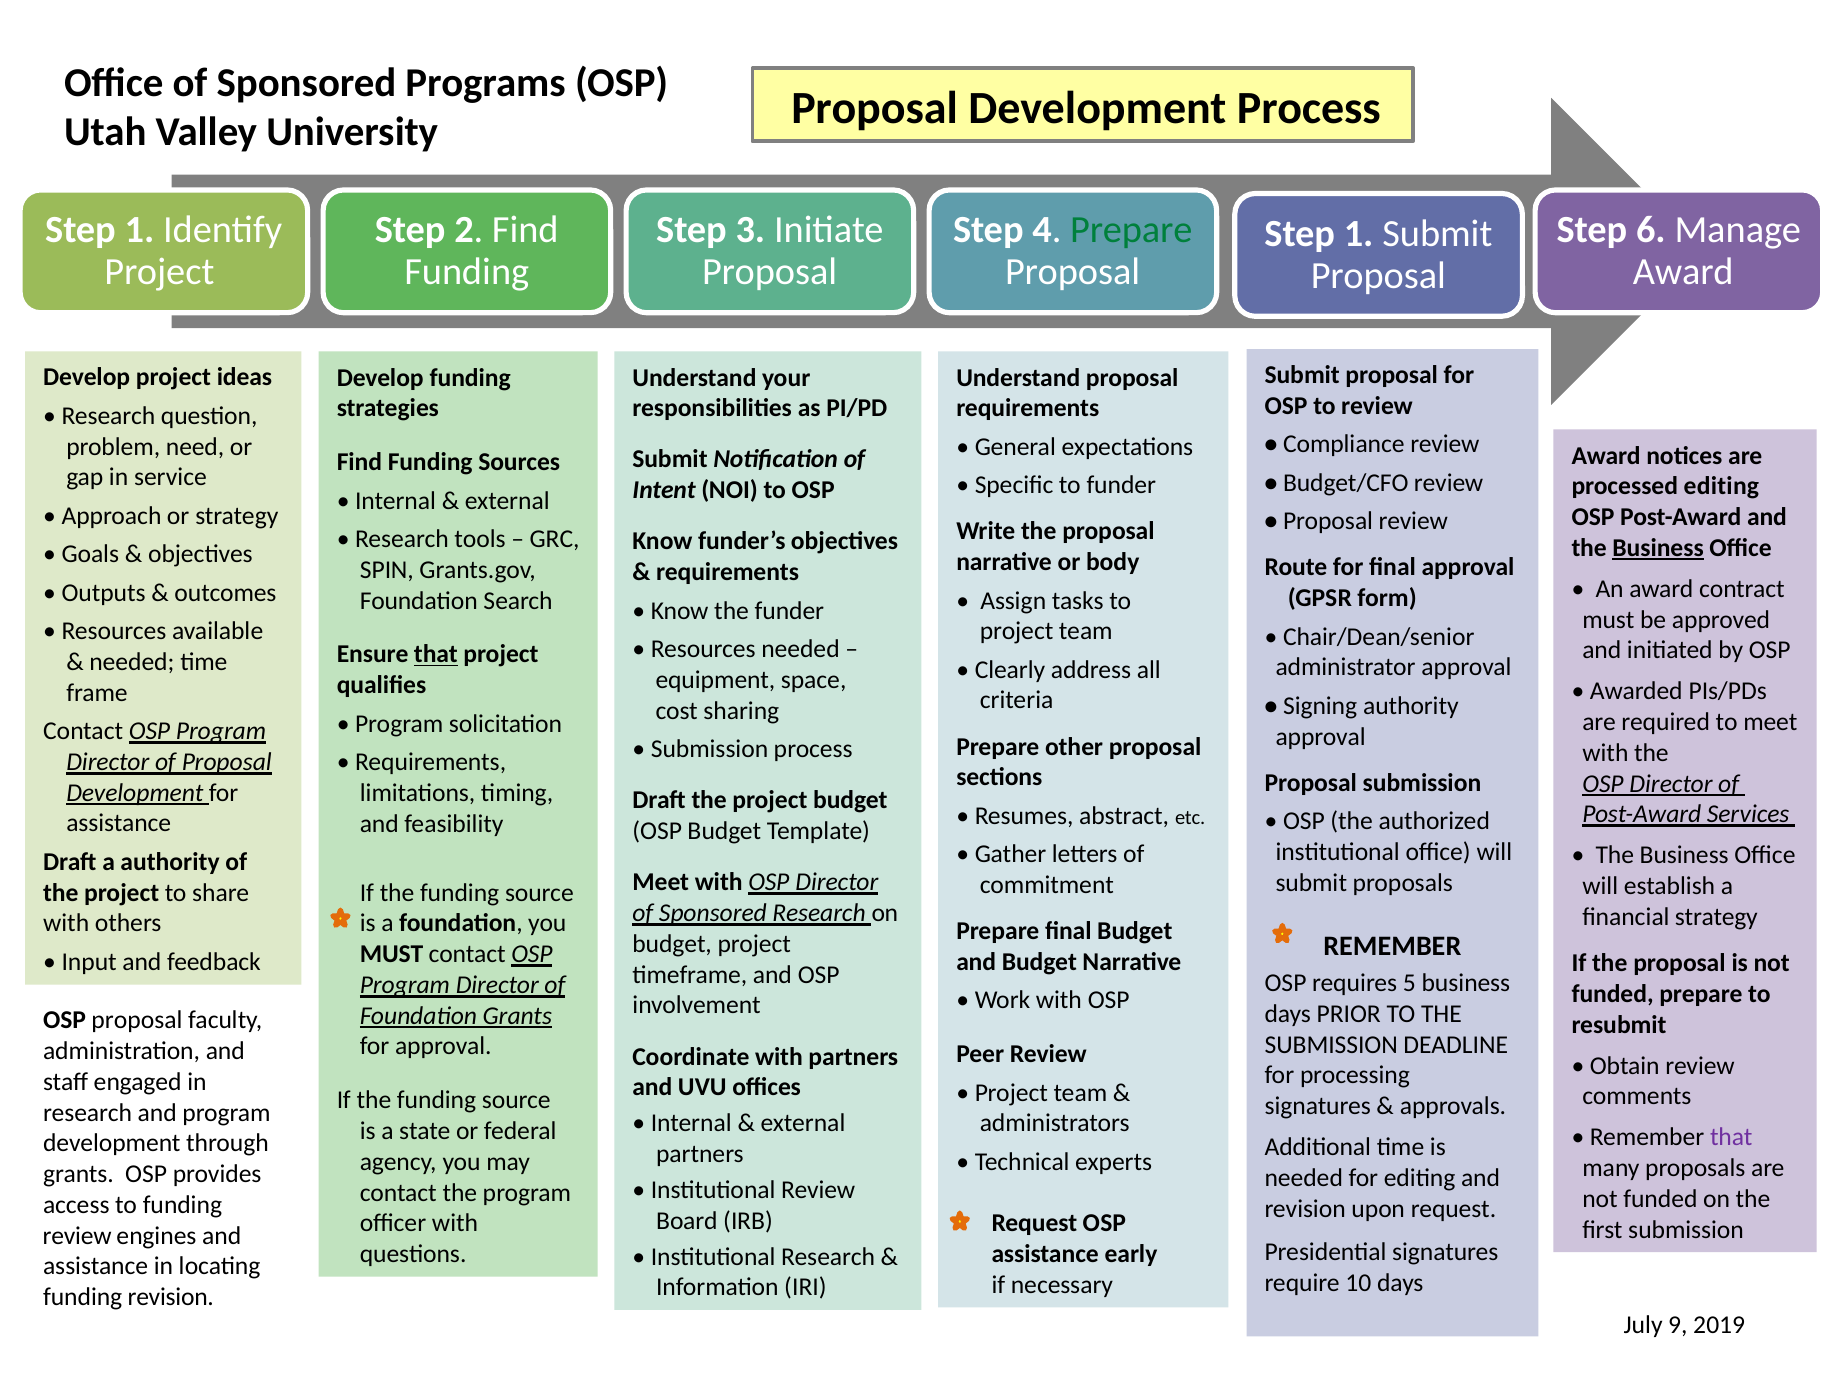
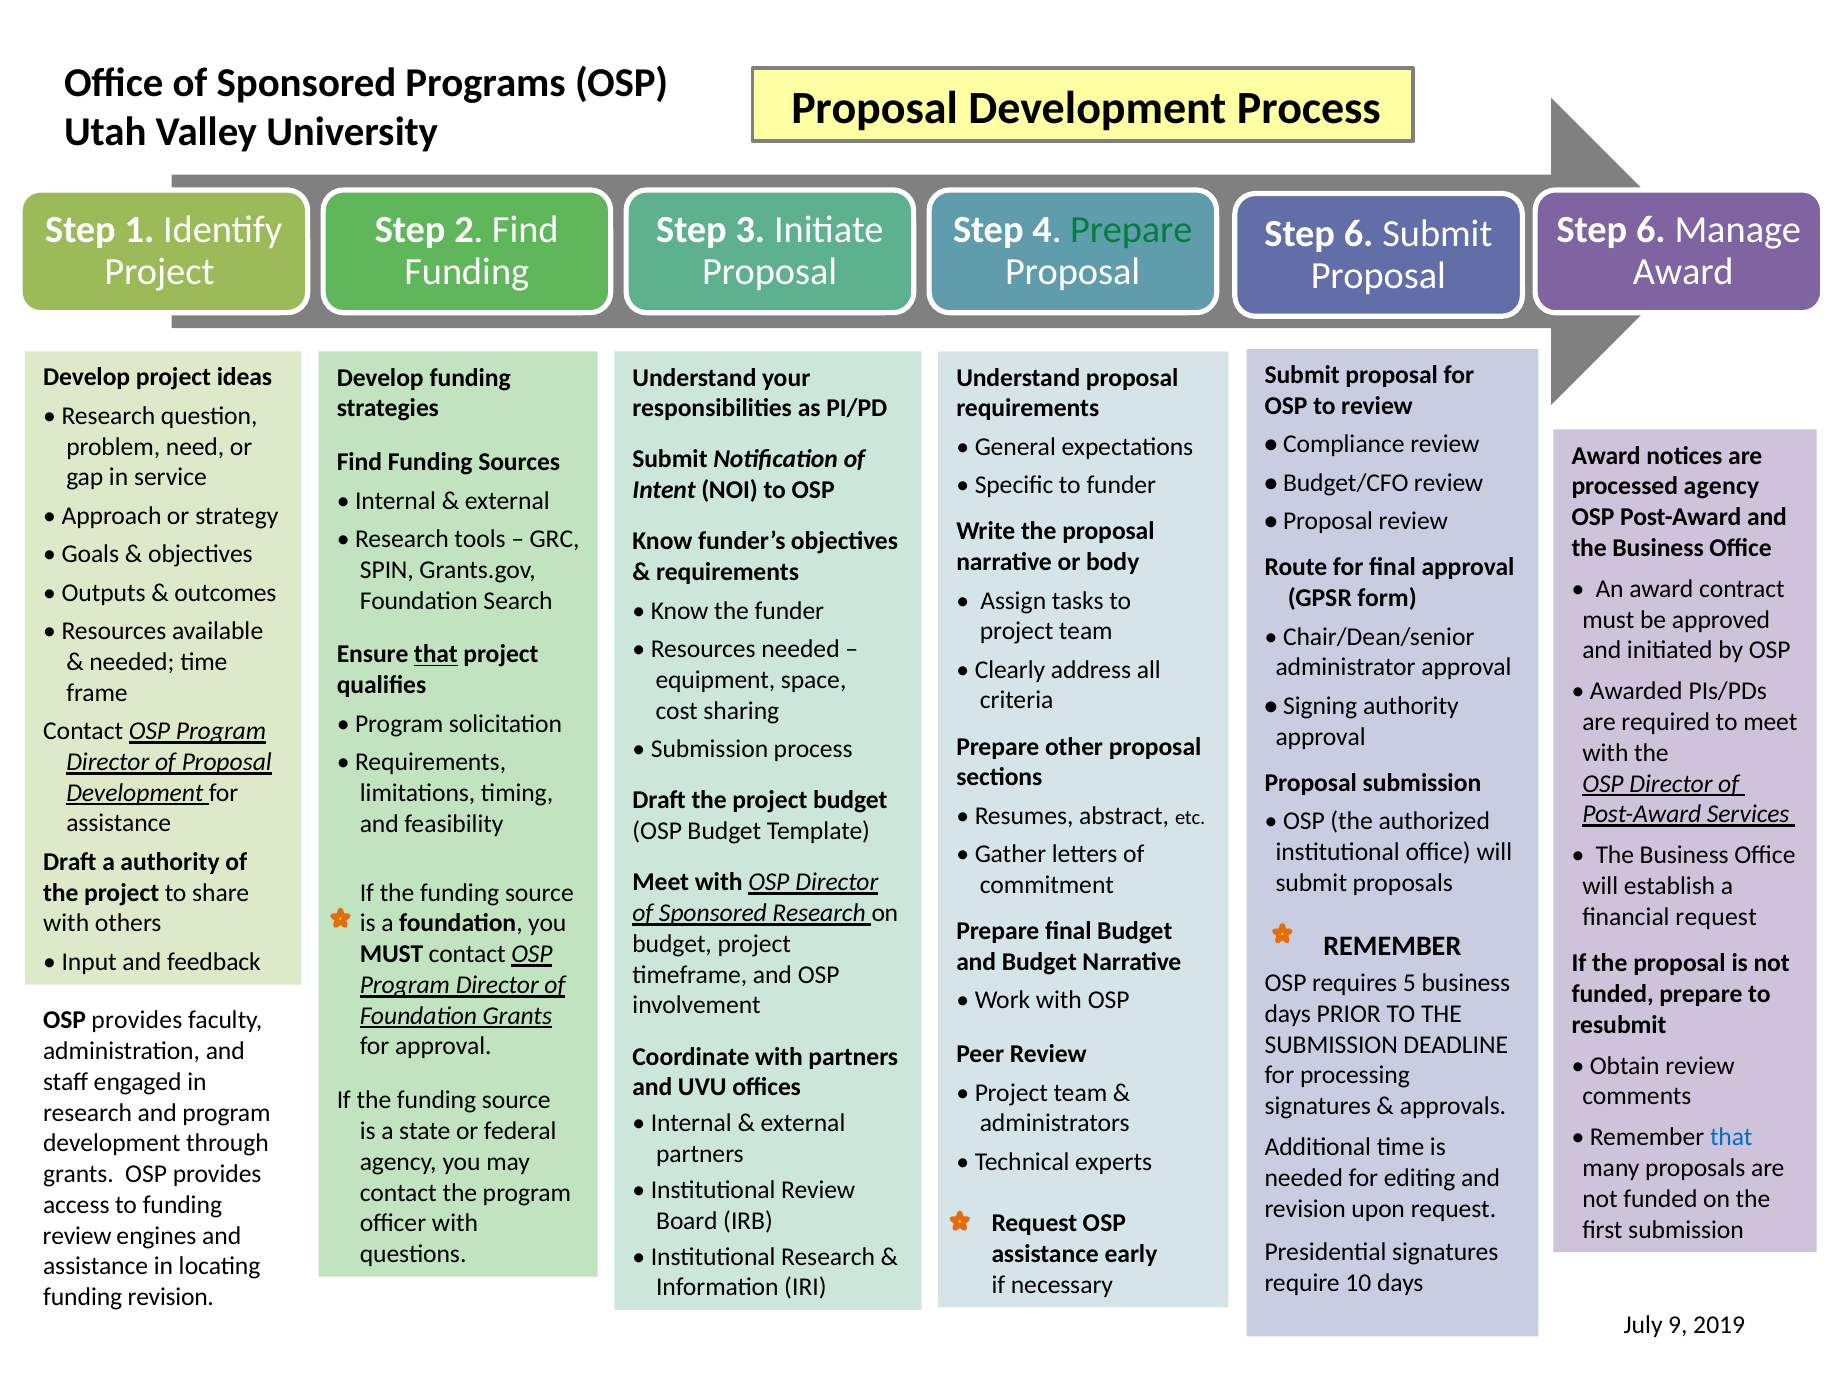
1: 1 -> 6 (1359, 234)
processed editing: editing -> agency (1721, 486)
Business underline: present -> none (1658, 548)
financial strategy: strategy -> request (1716, 917)
proposal: proposal -> provides (137, 1021)
that colour: purple -> blue (1731, 1138)
